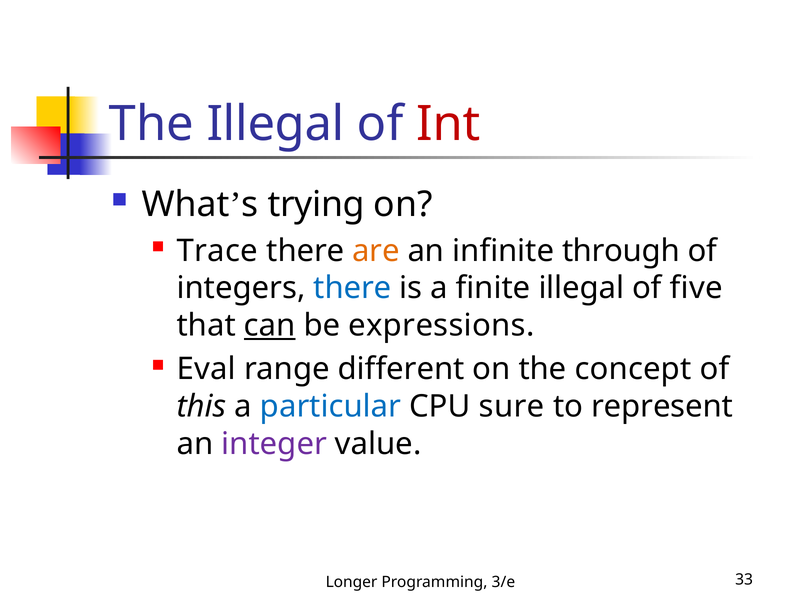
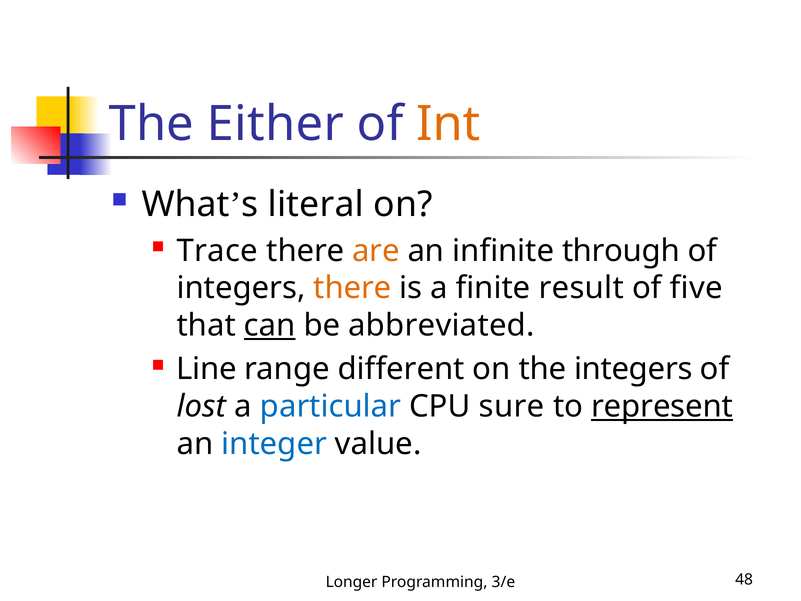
The Illegal: Illegal -> Either (275, 124)
Int colour: red -> orange (448, 124)
trying: trying -> literal (316, 205)
there colour: blue -> orange (352, 288)
finite illegal: illegal -> result (581, 288)
expressions: expressions -> abbreviated (441, 325)
Eval: Eval -> Line (207, 369)
the concept: concept -> integers (633, 369)
this: this -> lost (202, 406)
represent underline: none -> present (662, 406)
integer colour: purple -> blue (274, 444)
33: 33 -> 48 (744, 579)
